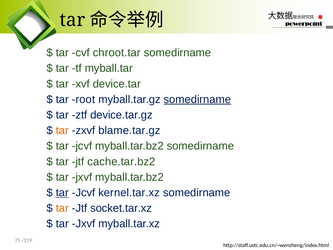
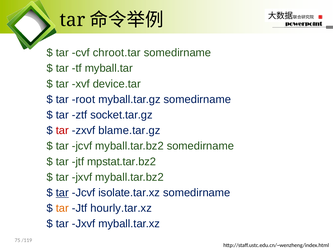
somedirname underline: present -> none (197, 99)
device.tar.gz: device.tar.gz -> socket.tar.gz (121, 115)
tar colour: orange -> red (62, 130)
cache.tar.bz2: cache.tar.bz2 -> mpstat.tar.bz2 (122, 161)
kernel.tar.xz: kernel.tar.xz -> isolate.tar.xz (129, 193)
socket.tar.xz: socket.tar.xz -> hourly.tar.xz (121, 208)
